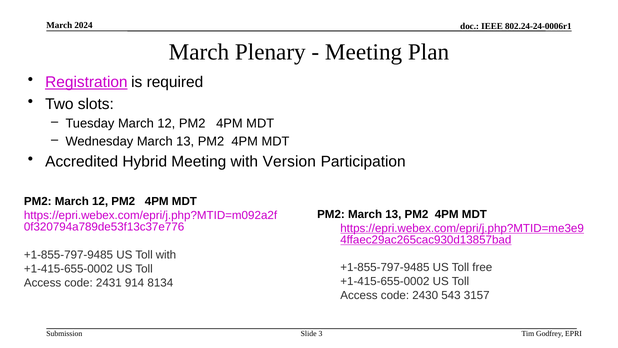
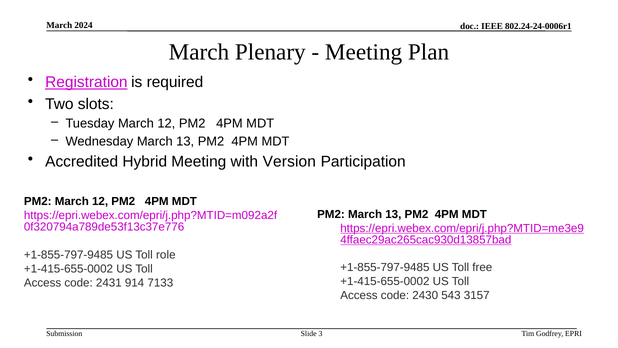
Toll with: with -> role (166, 255)
8134: 8134 -> 7133 (160, 283)
